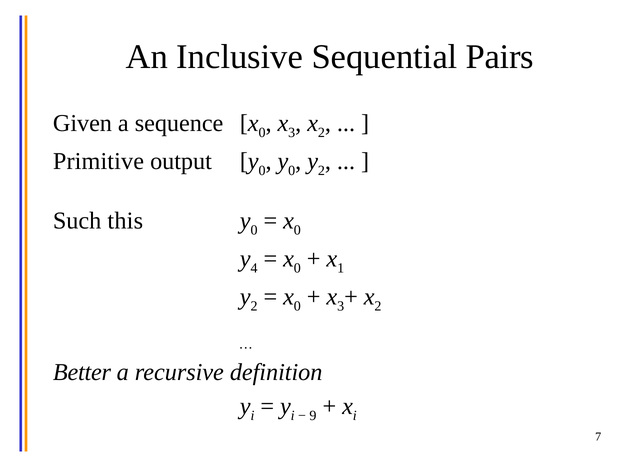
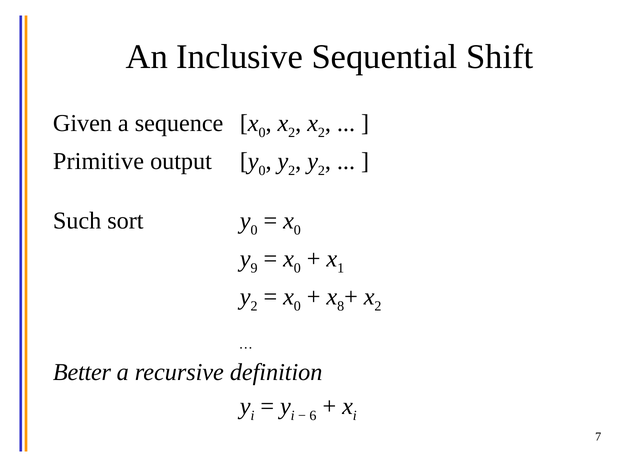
Pairs: Pairs -> Shift (500, 57)
3: 3 -> 2 (292, 133)
0: 0 -> 2 (292, 171)
this: this -> sort (125, 221)
4: 4 -> 9 (254, 268)
3: 3 -> 8 (341, 306)
9: 9 -> 6 (313, 416)
